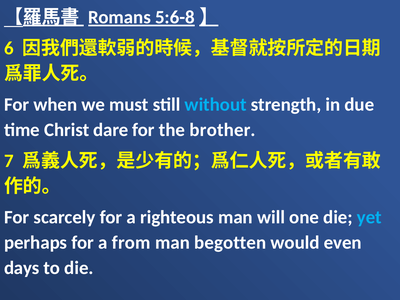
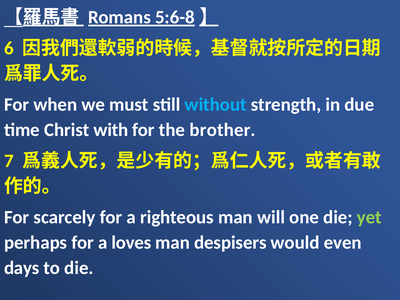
dare: dare -> with (111, 130)
yet colour: light blue -> light green (369, 217)
from: from -> loves (131, 243)
begotten: begotten -> despisers (230, 243)
